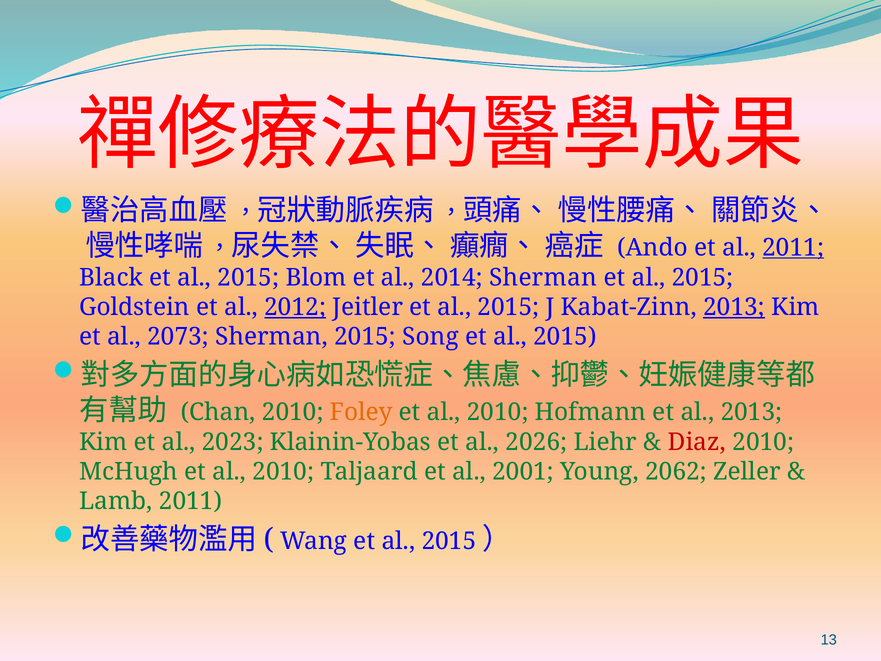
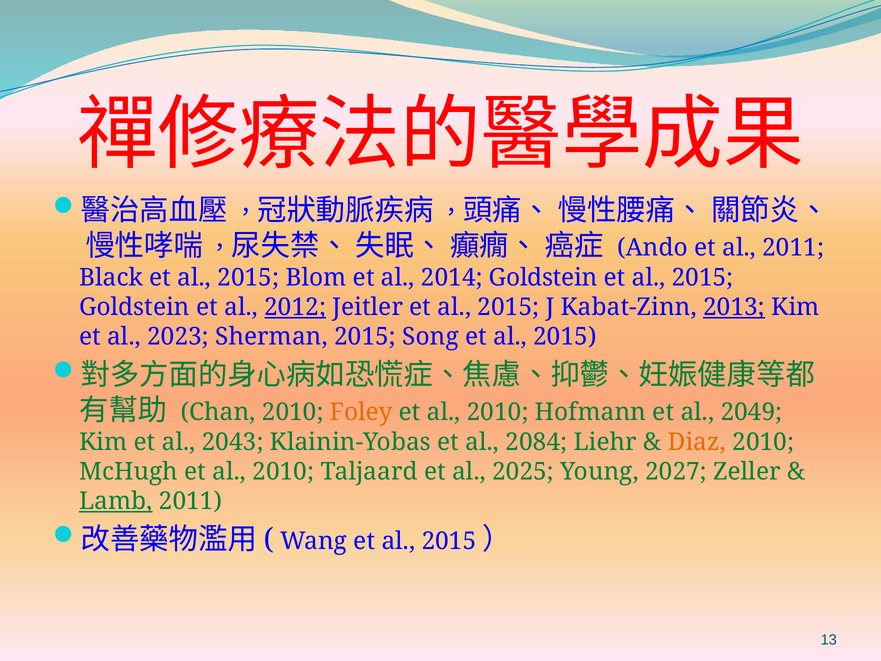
2011 underline: present -> none (793, 247)
2014 Sherman: Sherman -> Goldstein (543, 278)
2073: 2073 -> 2023 (178, 336)
al 2013: 2013 -> 2049 (751, 412)
2023: 2023 -> 2043 (233, 442)
2026: 2026 -> 2084 (536, 442)
Diaz colour: red -> orange (697, 442)
2001: 2001 -> 2025 (523, 472)
2062: 2062 -> 2027 (676, 472)
Lamb underline: none -> present (116, 501)
